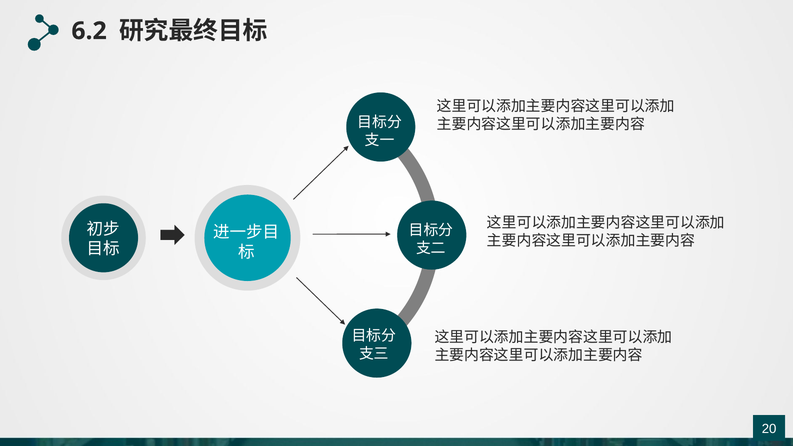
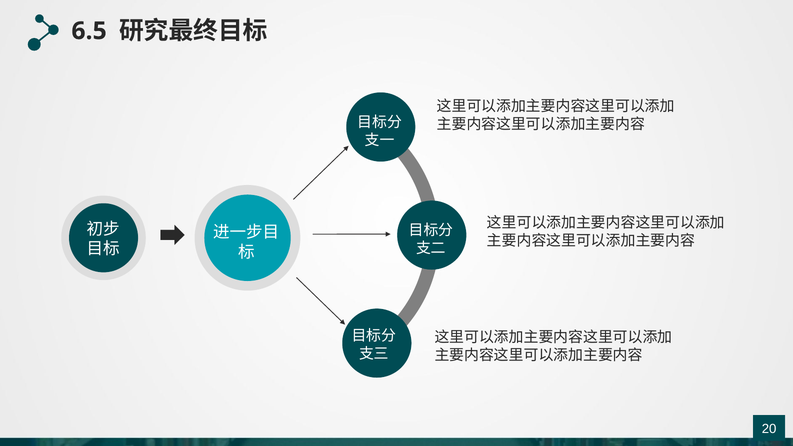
6.2: 6.2 -> 6.5 (89, 31)
